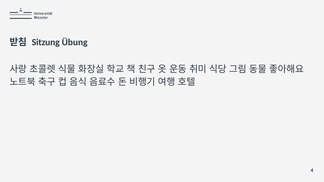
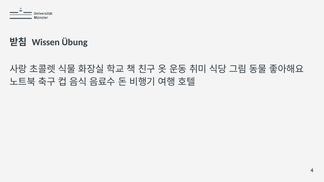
Sitzung: Sitzung -> Wissen (46, 42)
